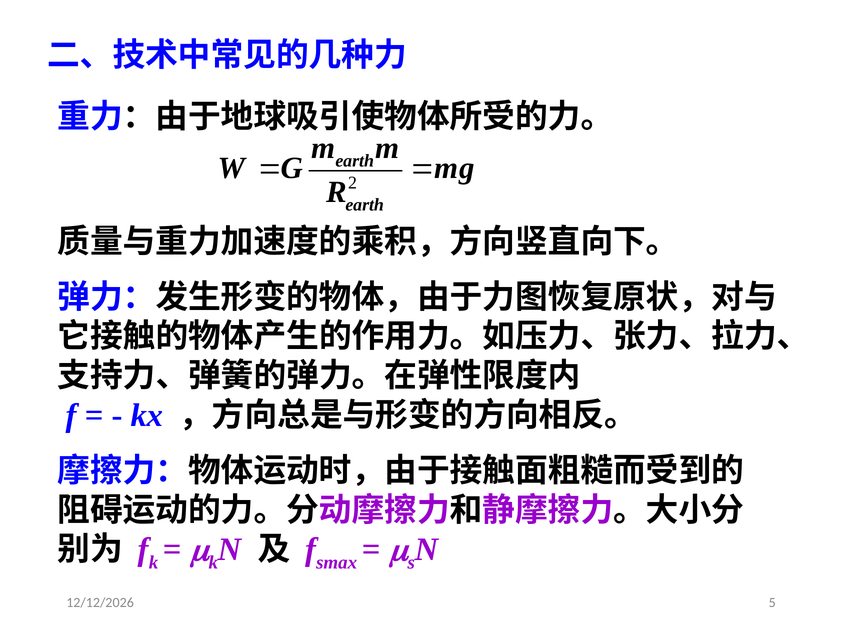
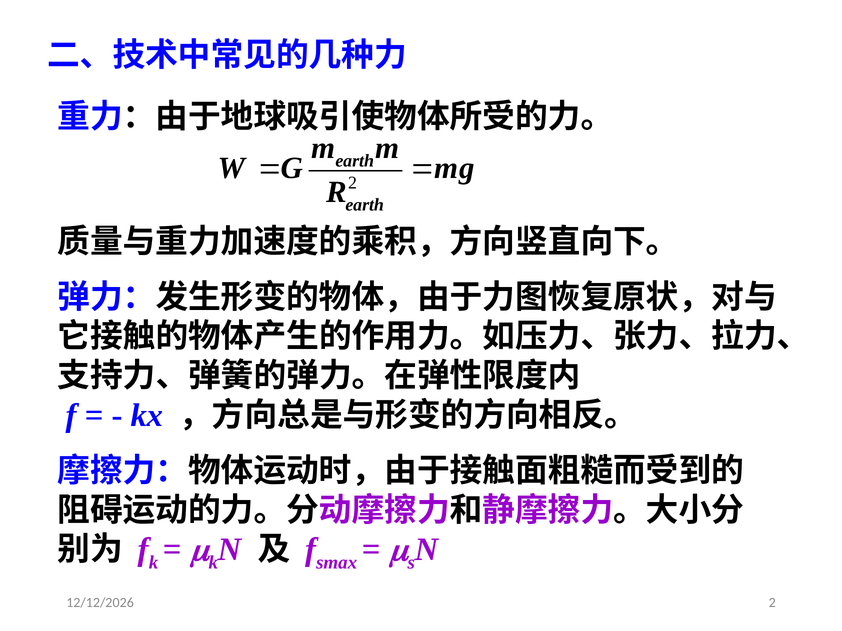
5: 5 -> 2 (772, 603)
